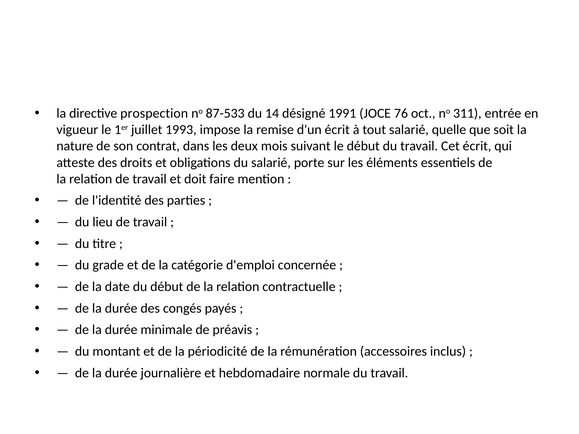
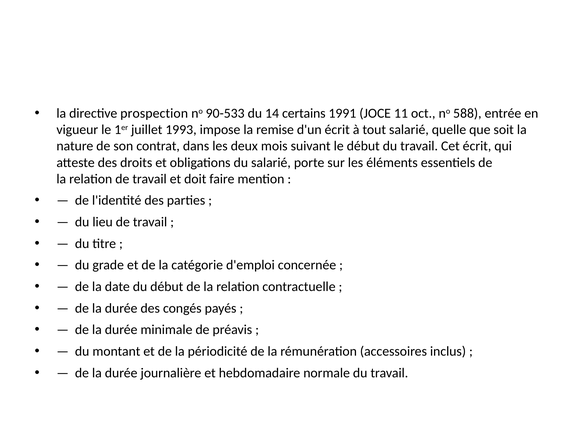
87-533: 87-533 -> 90-533 (225, 113)
désigné: désigné -> certains (304, 113)
76: 76 -> 11 (401, 113)
311: 311 -> 588 (467, 113)
